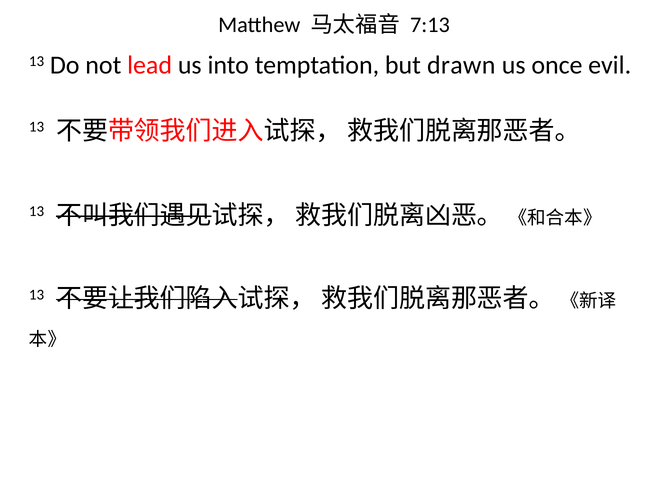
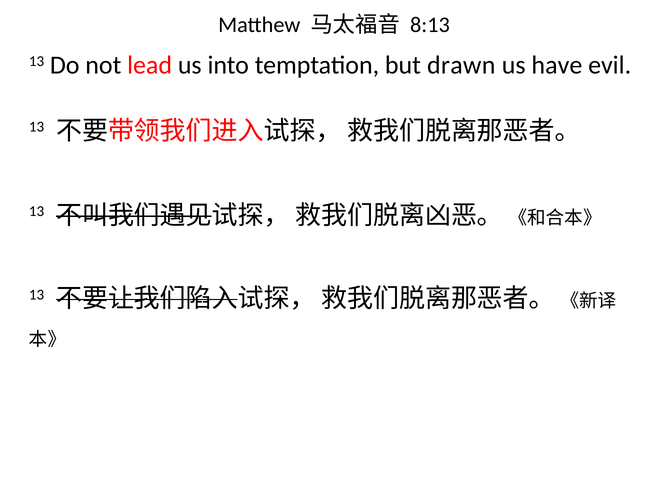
7:13: 7:13 -> 8:13 (430, 25)
once: once -> have (557, 65)
